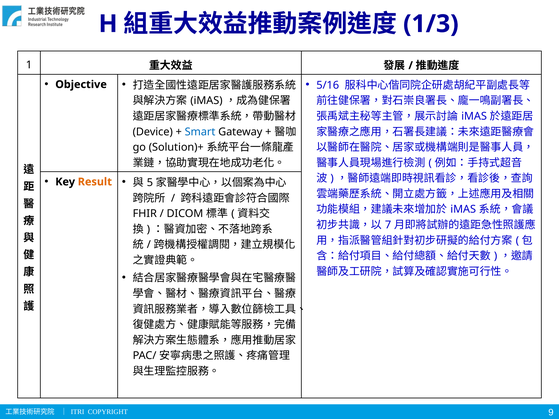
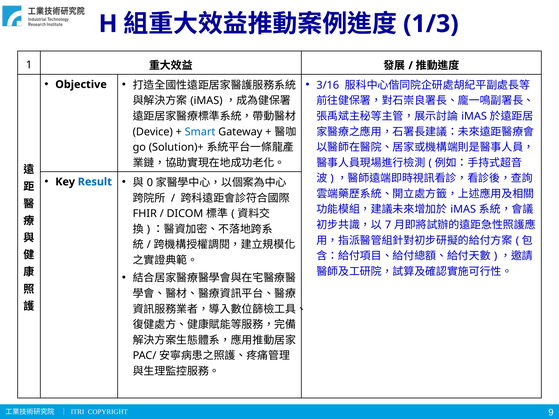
5/16: 5/16 -> 3/16 (328, 85)
Result colour: orange -> blue (95, 182)
5: 5 -> 0 (150, 183)
